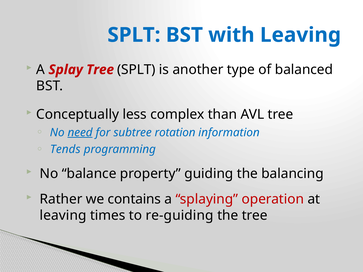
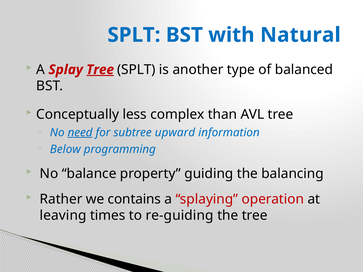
with Leaving: Leaving -> Natural (300, 35)
Tree underline: none -> present (100, 70)
rotation: rotation -> upward (175, 133)
Tends: Tends -> Below (65, 150)
